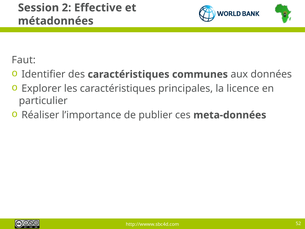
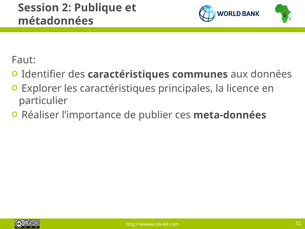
Effective: Effective -> Publique (98, 8)
